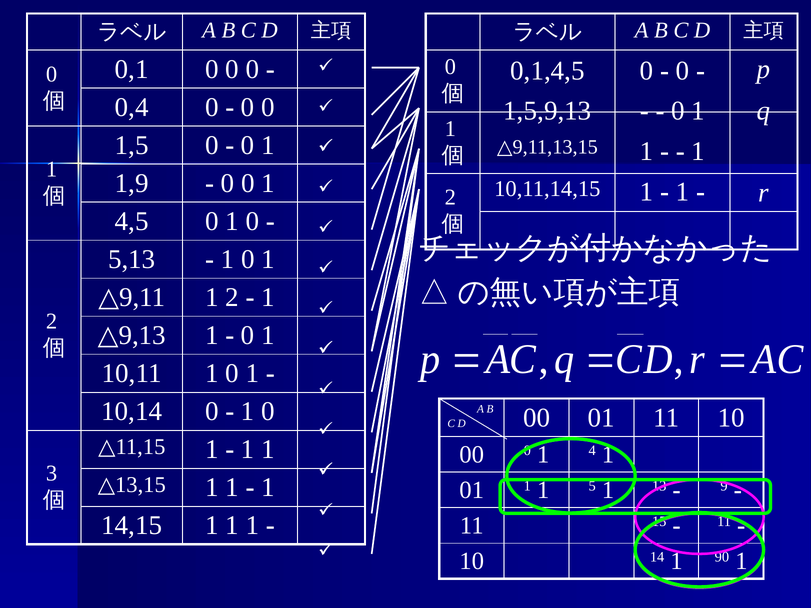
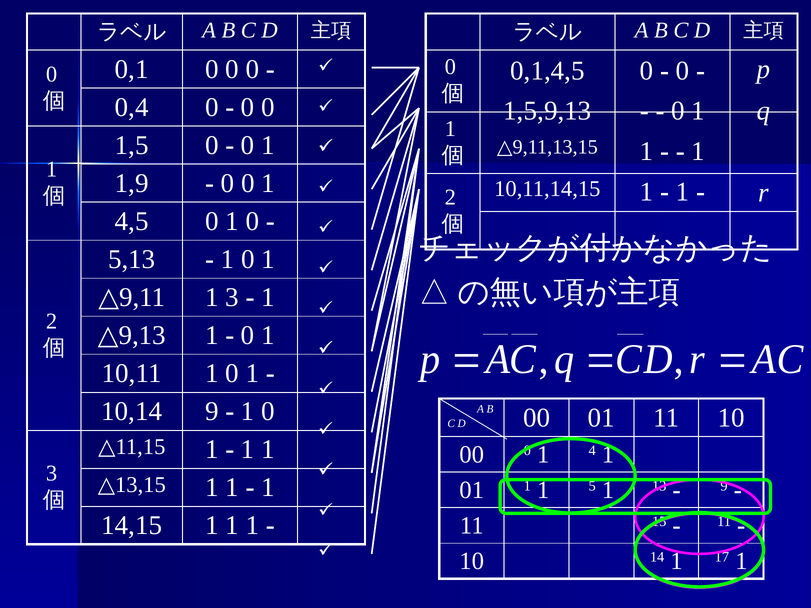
1 2: 2 -> 3 (232, 298)
10,14 0: 0 -> 9 (212, 412)
90: 90 -> 17 (722, 557)
